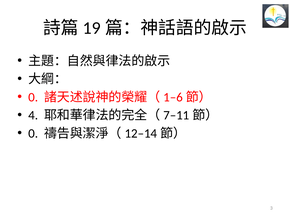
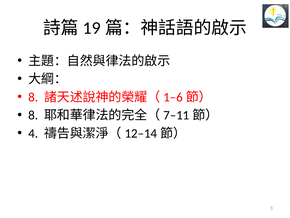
0: 0 -> 8 (33, 97)
4: 4 -> 8 (33, 115)
0: 0 -> 4 (33, 133)
